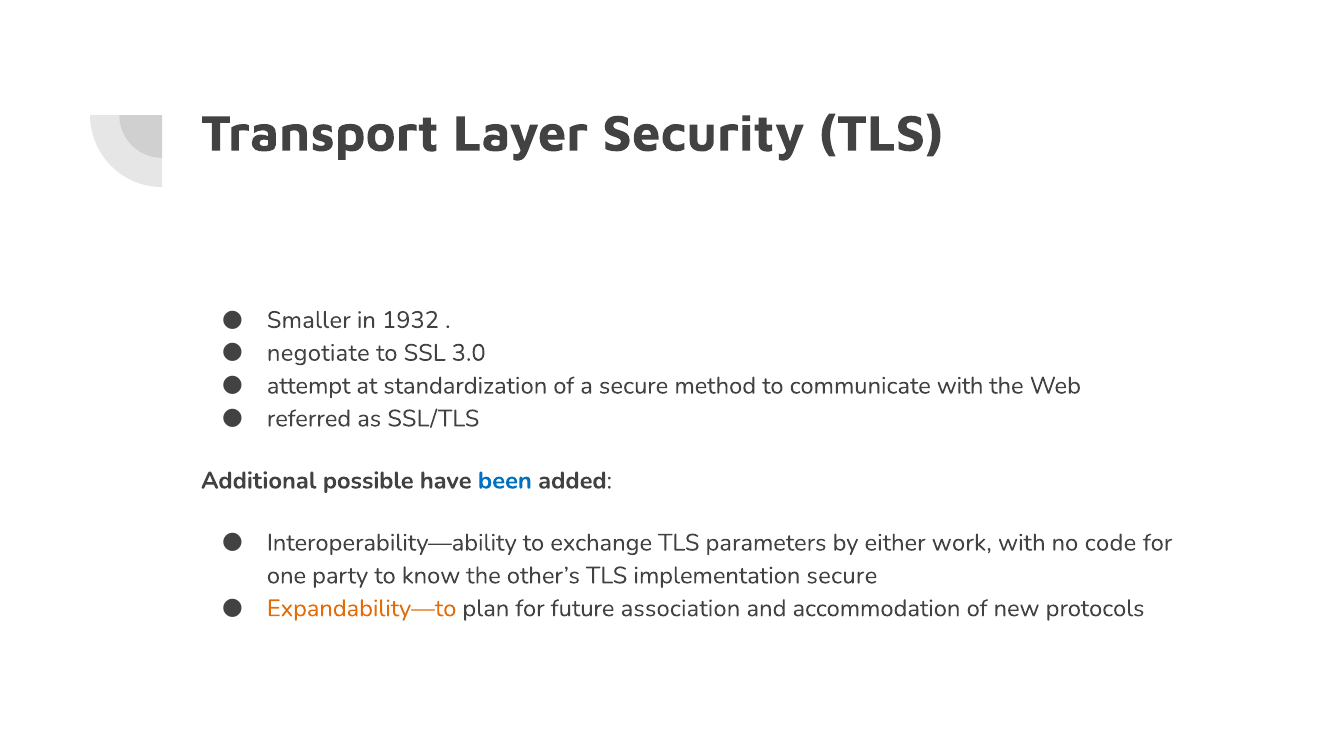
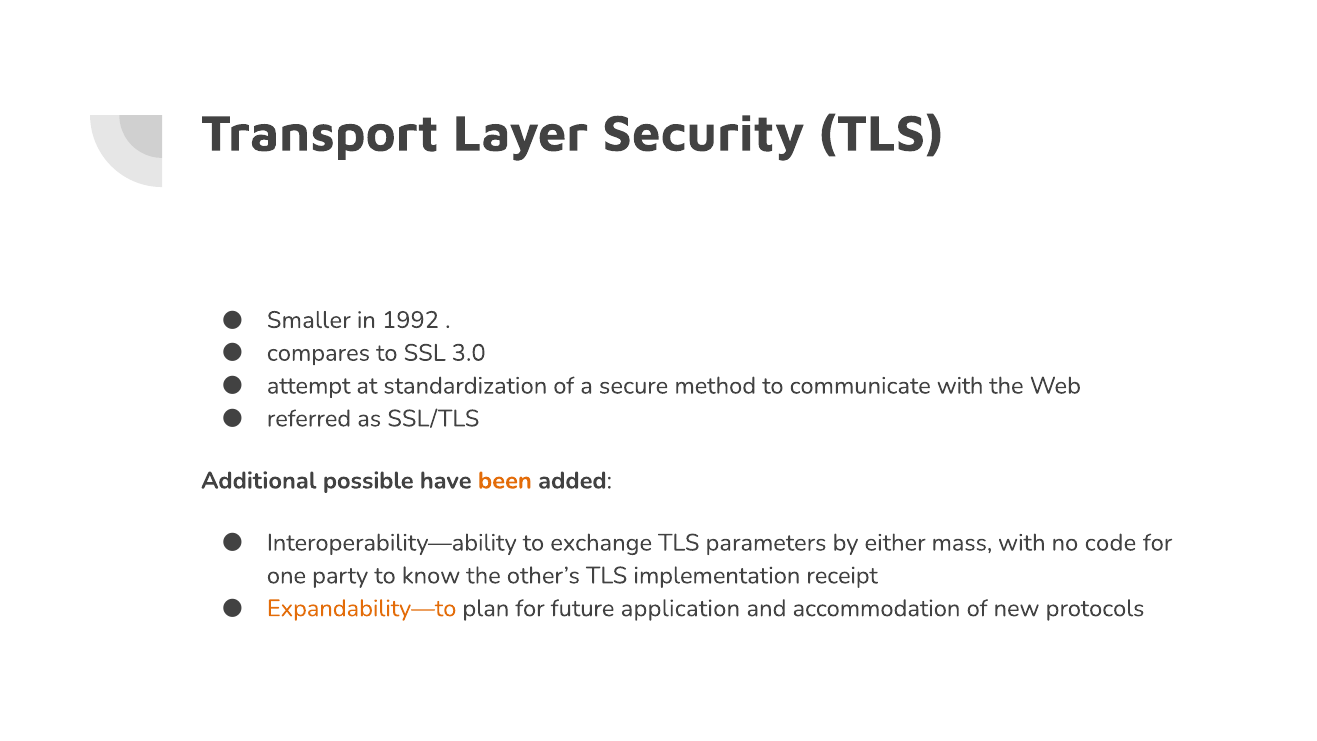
1932: 1932 -> 1992 (411, 320)
negotiate: negotiate -> compares (318, 353)
been colour: blue -> orange (505, 481)
work: work -> mass (962, 543)
implementation secure: secure -> receipt (842, 575)
association: association -> application (680, 608)
